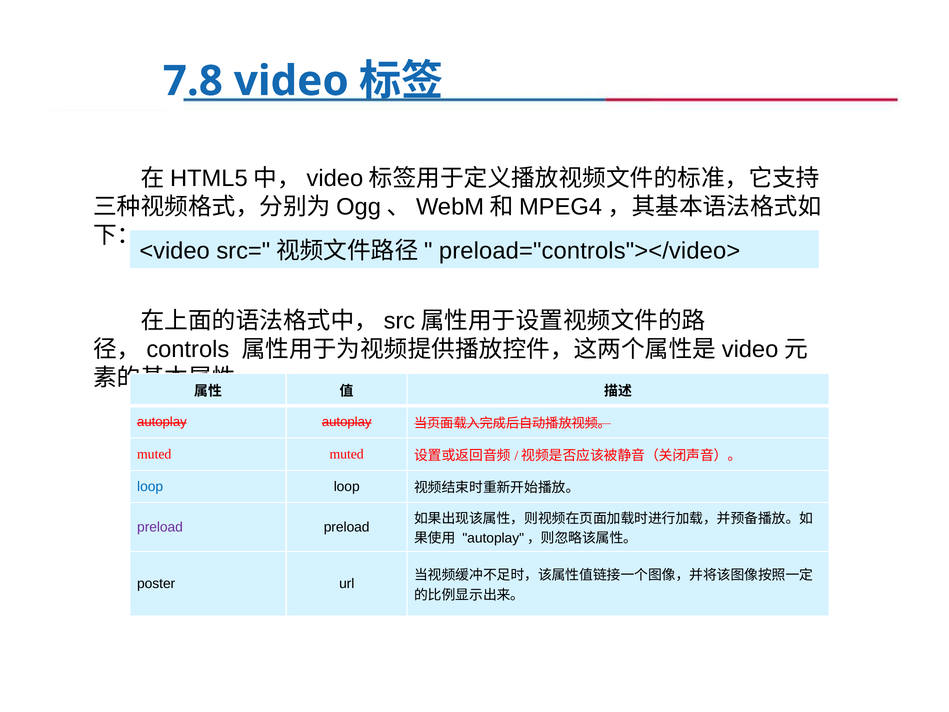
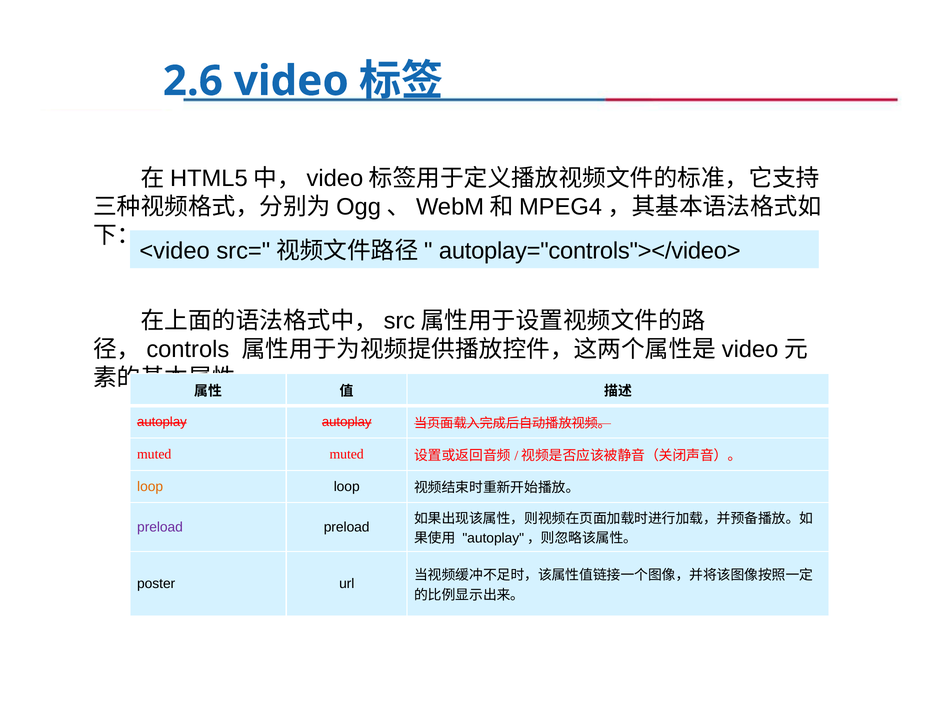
7.8: 7.8 -> 2.6 (193, 81)
preload="controls"></video>: preload="controls"></video> -> autoplay="controls"></video> (590, 251)
loop colour: blue -> orange (150, 487)
